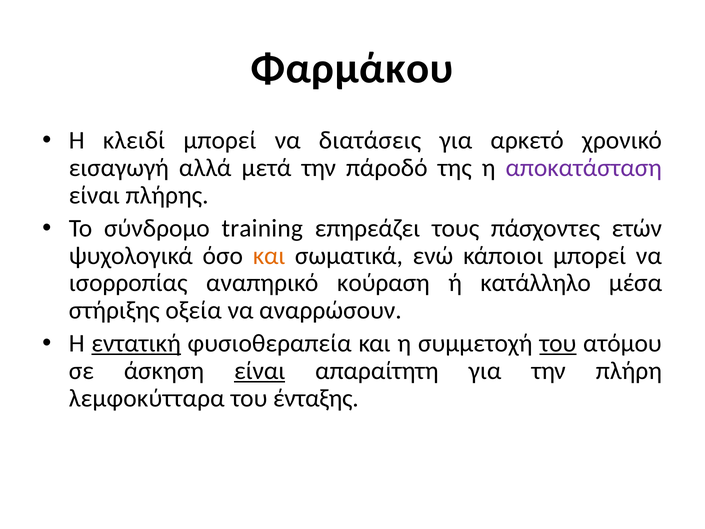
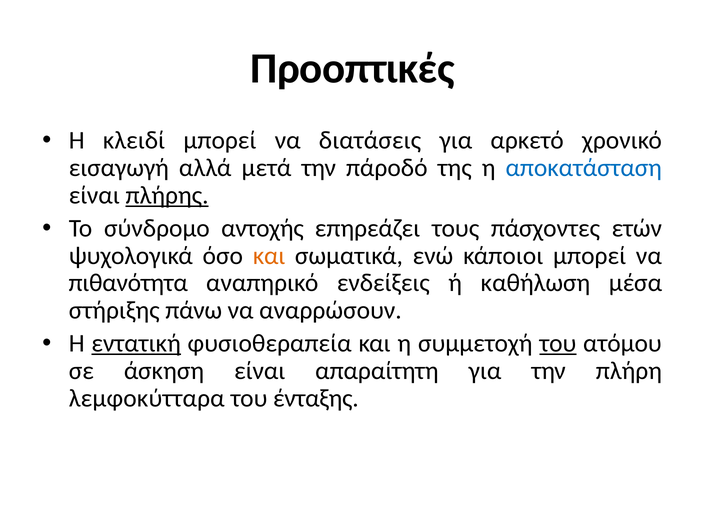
Φαρμάκου: Φαρμάκου -> Προοπτικές (353, 68)
αποκατάσταση colour: purple -> blue (584, 168)
πλήρης underline: none -> present (167, 195)
training: training -> αντοχής (262, 228)
ισορροπίας: ισορροπίας -> πιθανότητα (128, 283)
κούραση: κούραση -> ενδείξεις (383, 283)
κατάλληλο: κατάλληλο -> καθήλωση (535, 283)
οξεία: οξεία -> πάνω (194, 310)
είναι underline: present -> none (260, 370)
